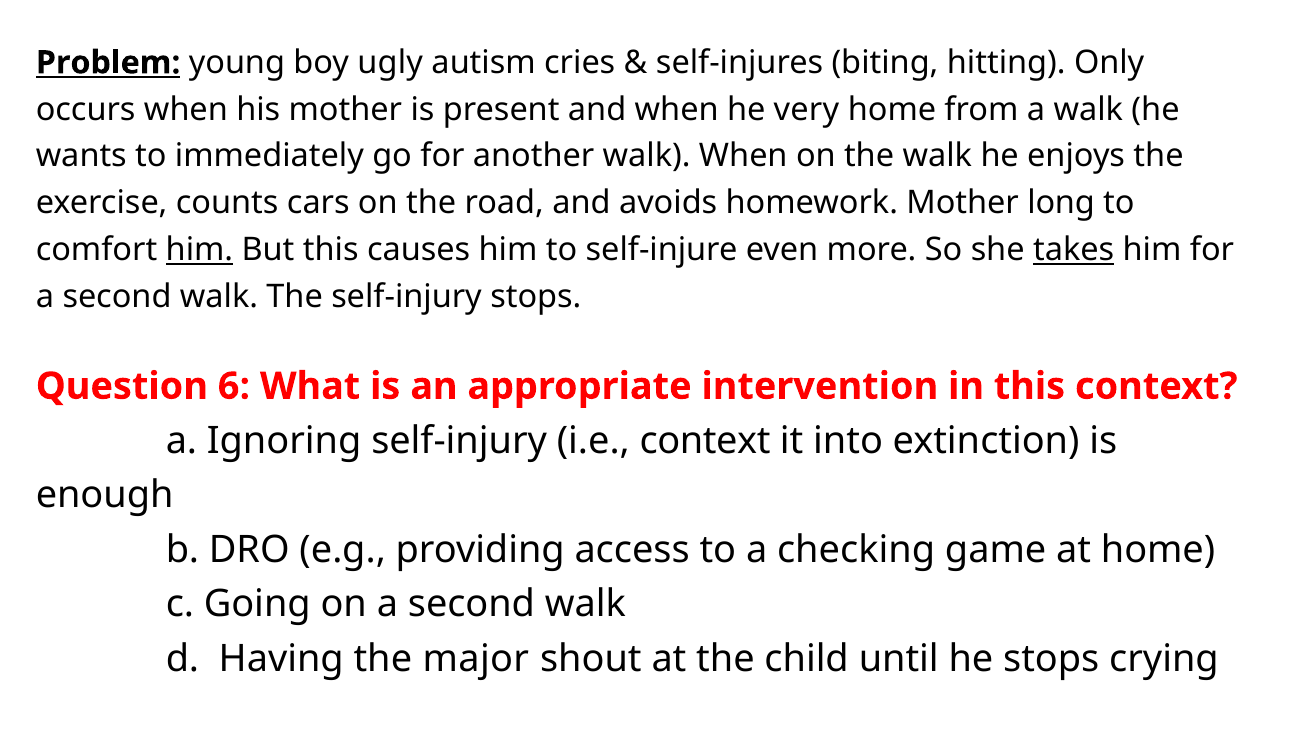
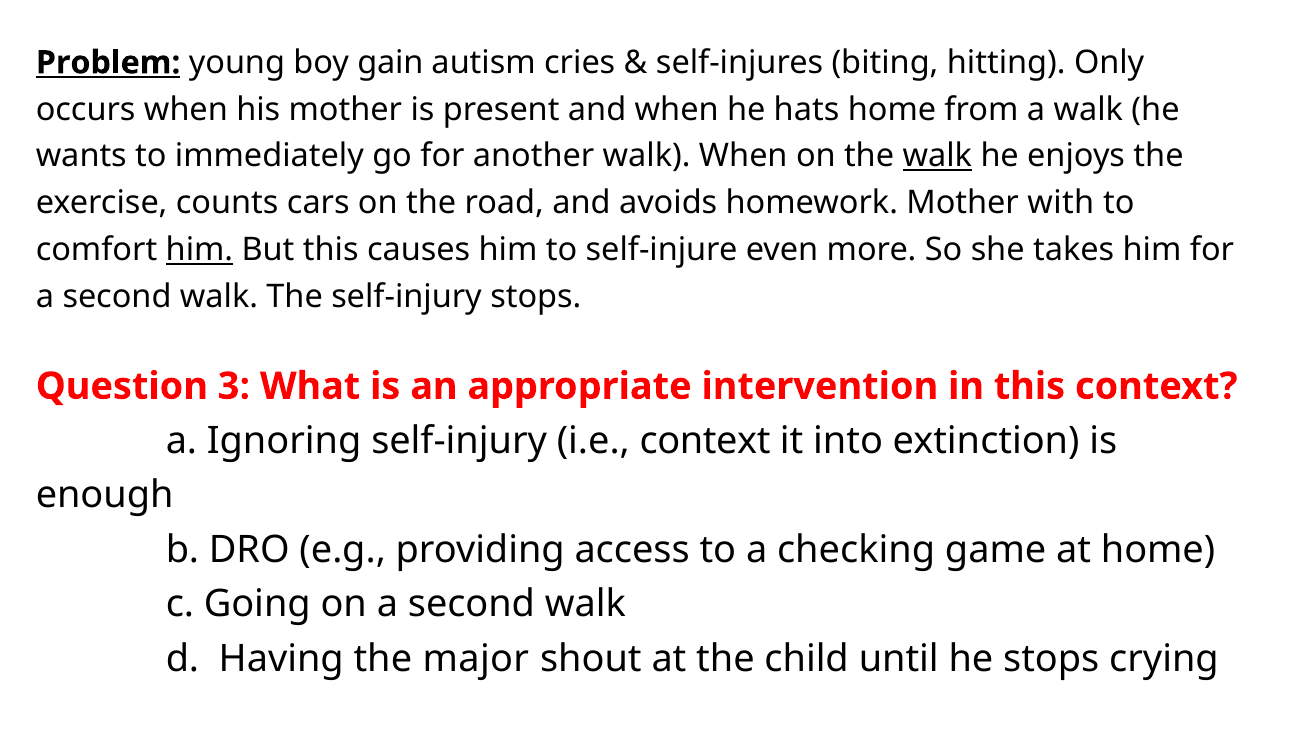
ugly: ugly -> gain (390, 63)
very: very -> hats (807, 109)
walk underline: none -> present (937, 156)
long: long -> with (1061, 203)
takes underline: present -> none (1074, 250)
6: 6 -> 3 (234, 386)
